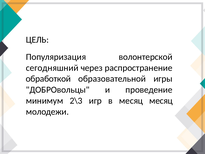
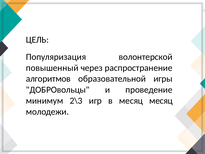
сегодняшний: сегодняшний -> повышенный (52, 68)
обработкой: обработкой -> алгоритмов (48, 79)
